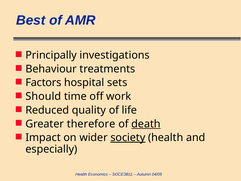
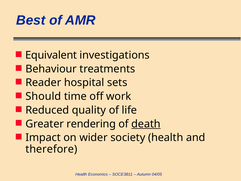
Principally: Principally -> Equivalent (51, 55)
Factors: Factors -> Reader (43, 83)
therefore: therefore -> rendering (91, 124)
society underline: present -> none (128, 137)
especially: especially -> therefore (51, 149)
